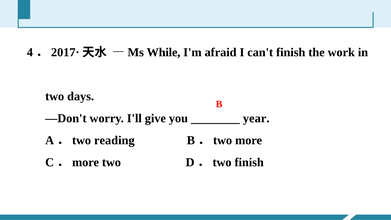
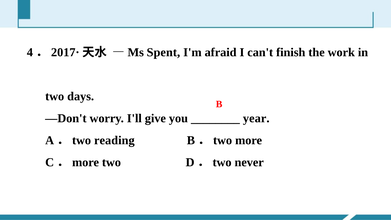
While: While -> Spent (163, 52)
two finish: finish -> never (249, 162)
